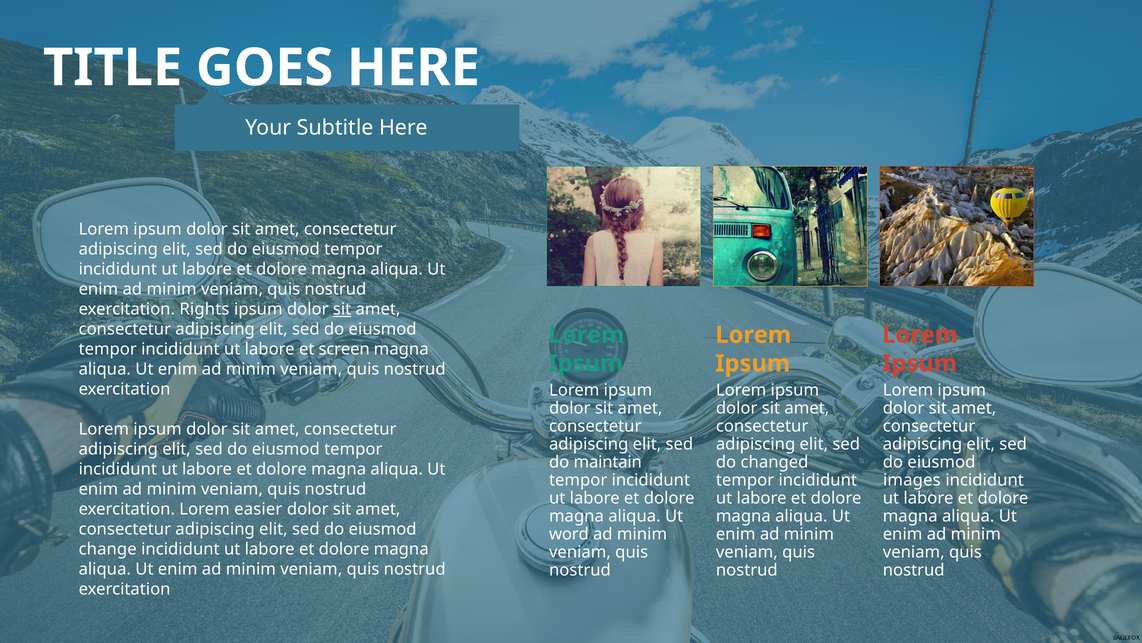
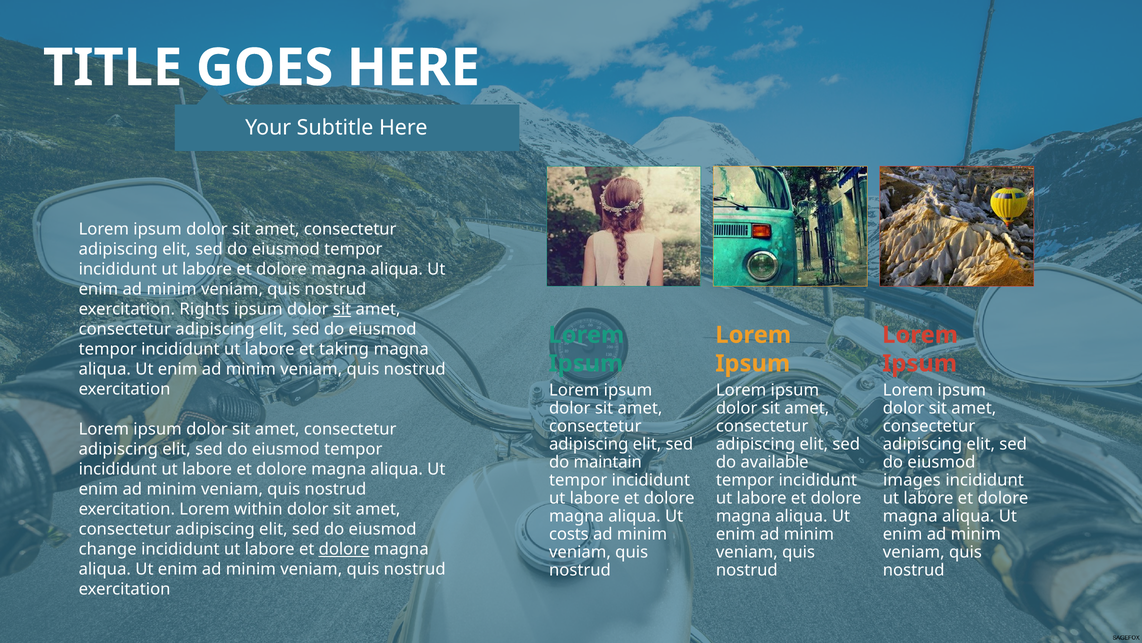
screen: screen -> taking (344, 349)
changed: changed -> available (775, 462)
easier: easier -> within (258, 509)
word: word -> costs (569, 534)
dolore underline: none -> present (344, 549)
